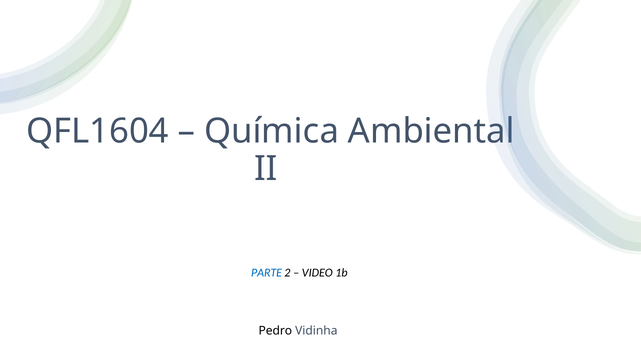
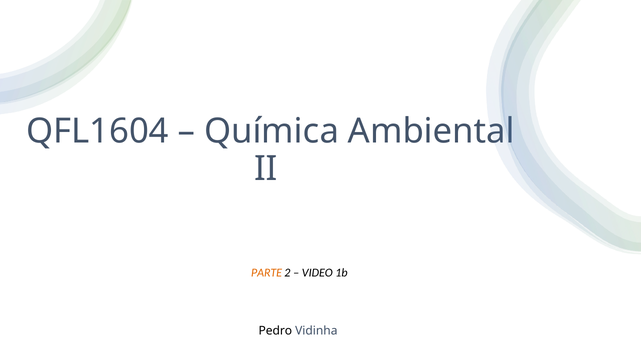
PARTE colour: blue -> orange (267, 272)
